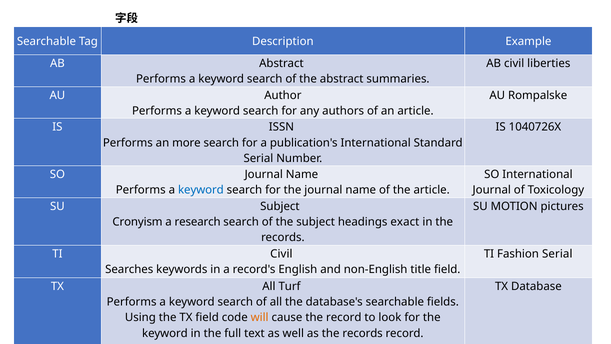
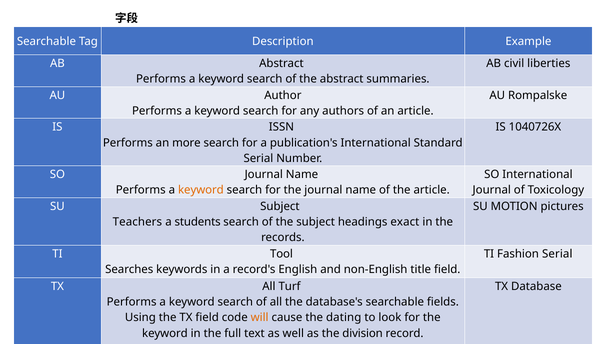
keyword colour: blue -> orange (201, 190)
Cronyism: Cronyism -> Teachers (137, 222)
research: research -> students (198, 222)
TI Civil: Civil -> Tool (281, 254)
the record: record -> dating (344, 317)
as the records: records -> division (363, 333)
